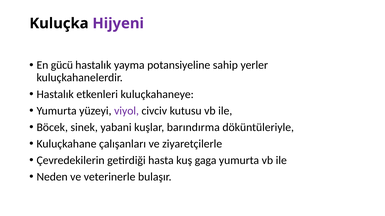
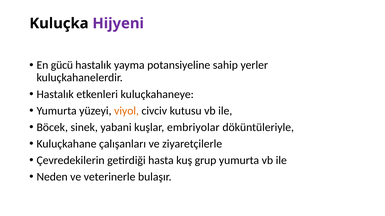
viyol colour: purple -> orange (127, 111)
barındırma: barındırma -> embriyolar (193, 128)
gaga: gaga -> grup (206, 161)
